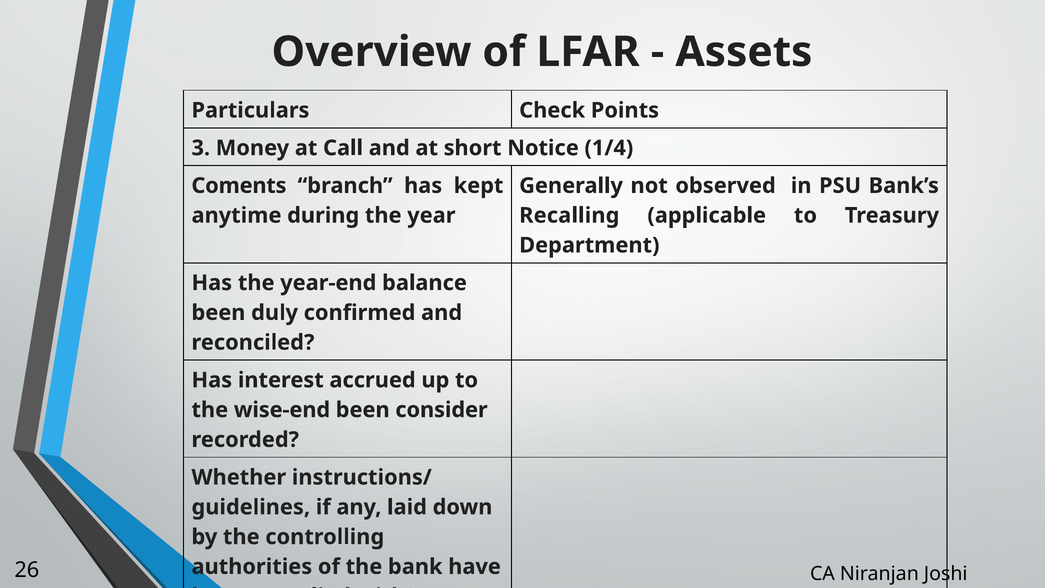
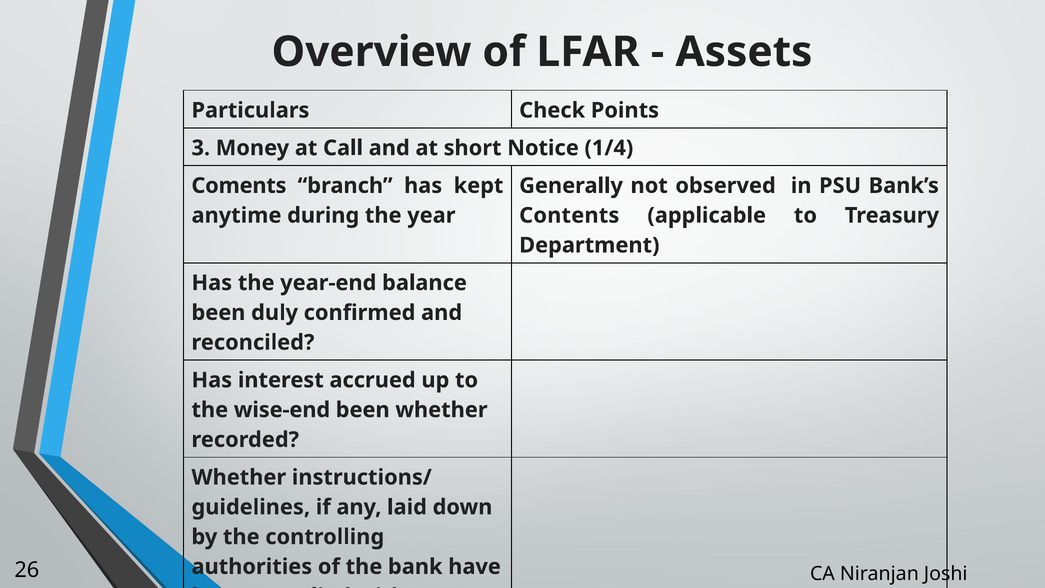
Recalling: Recalling -> Contents (569, 215)
been consider: consider -> whether (441, 410)
